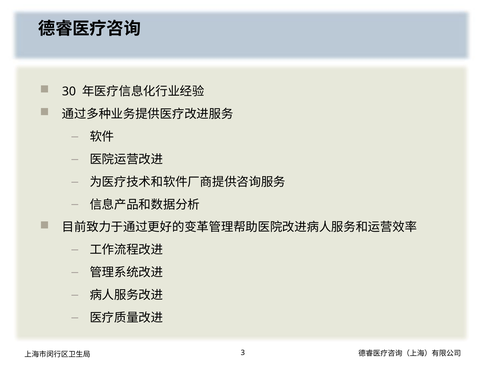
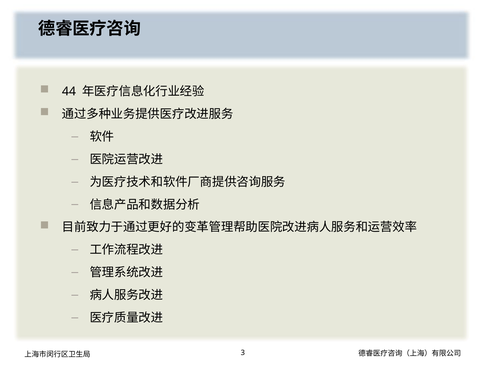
30: 30 -> 44 (69, 92)
